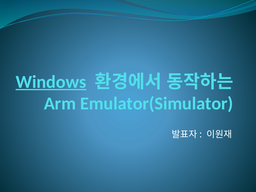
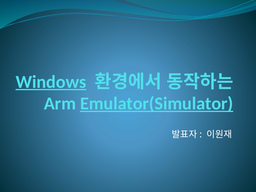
Emulator(Simulator underline: none -> present (157, 104)
